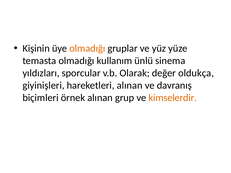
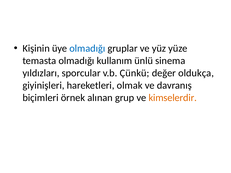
olmadığı colour: orange -> blue (87, 48)
Olarak: Olarak -> Çünkü (135, 73)
hareketleri alınan: alınan -> olmak (130, 85)
